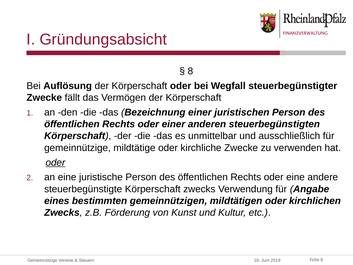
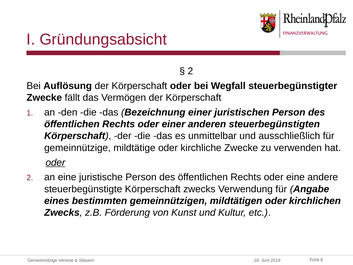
8: 8 -> 2 (190, 71)
